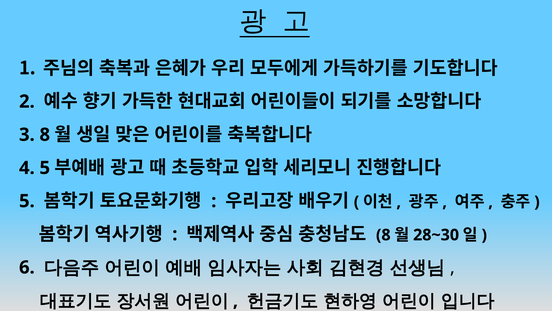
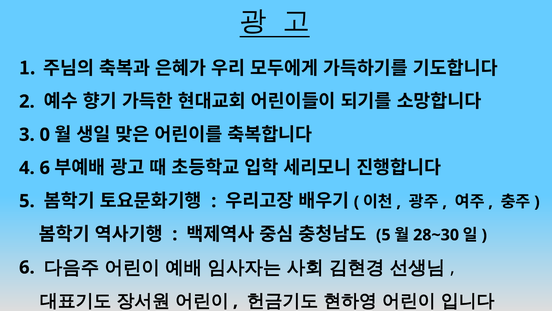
3 8: 8 -> 0 (45, 135)
4 5: 5 -> 6 (45, 168)
8: 8 -> 5 (383, 235)
